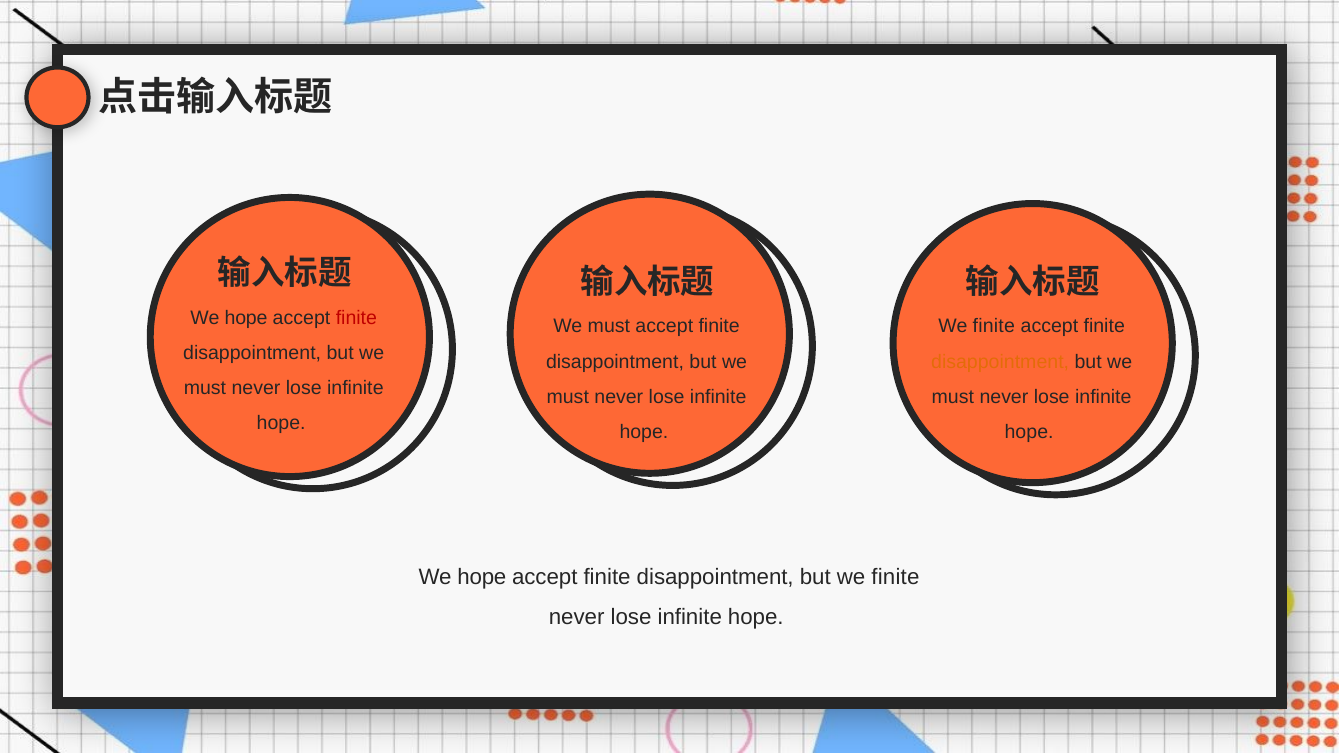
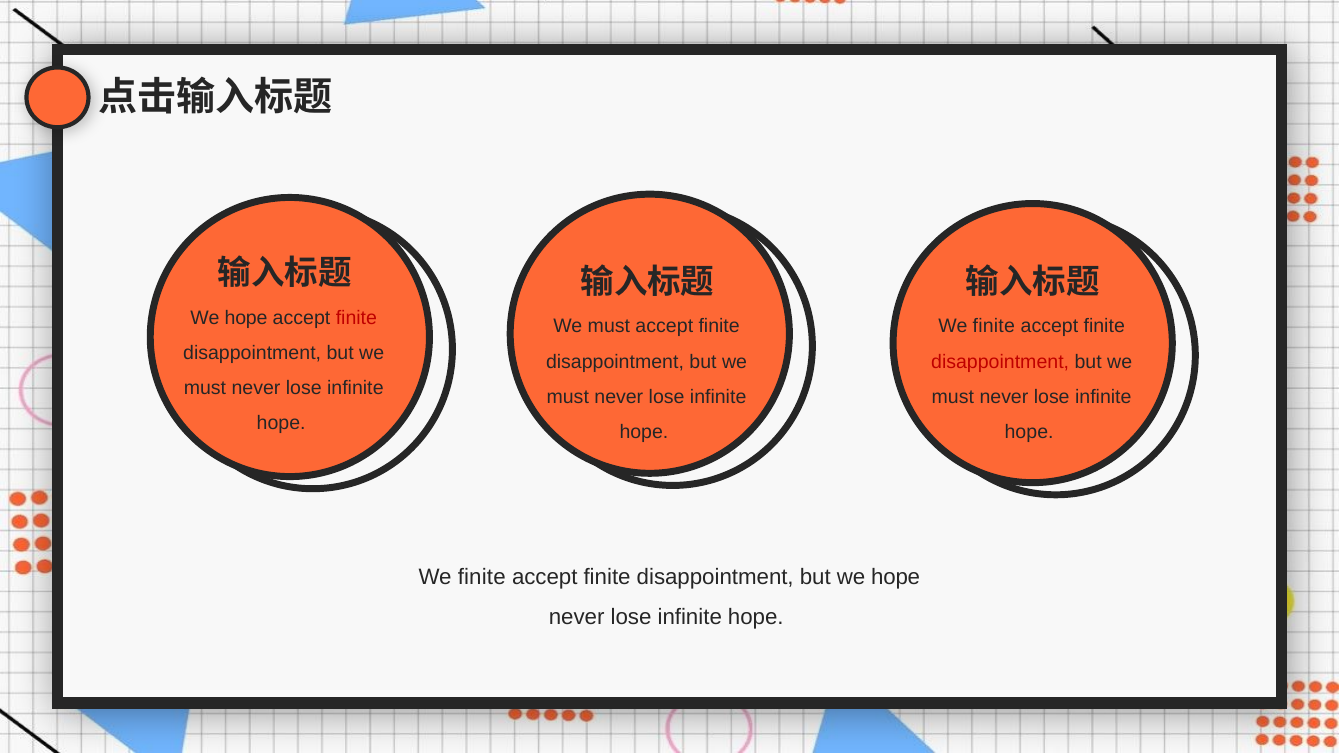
disappointment colour: orange -> red (1000, 362)
hope: hope -> finite (482, 577)
but we finite: finite -> hope (896, 577)
